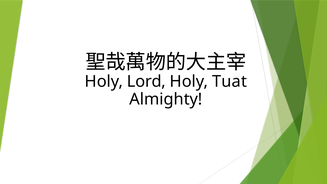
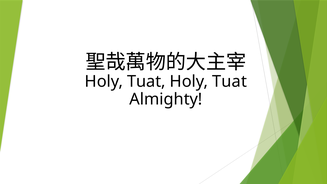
Lord: Lord -> Tuat (146, 81)
